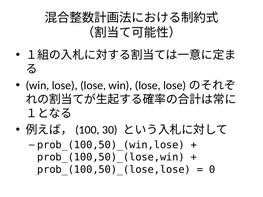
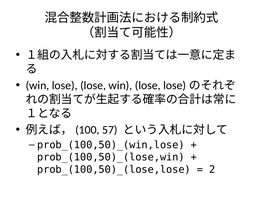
30: 30 -> 57 (110, 130)
0: 0 -> 2 (212, 170)
